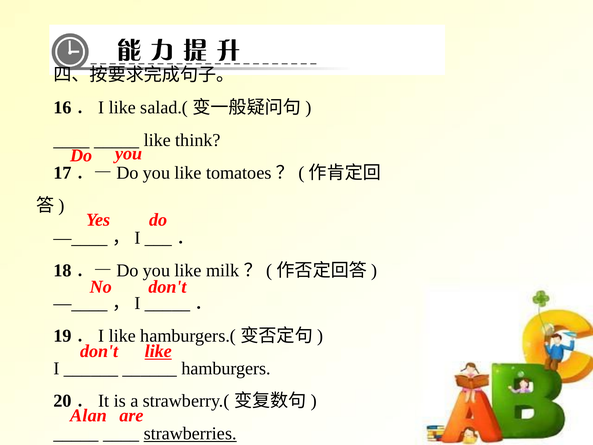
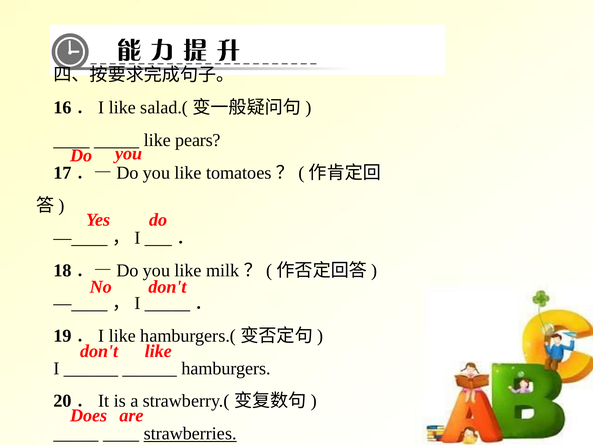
think: think -> pears (198, 140)
like underline: present -> none (158, 351)
Alan: Alan -> Does (89, 415)
